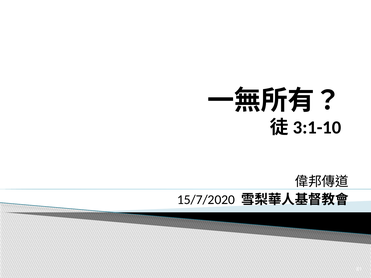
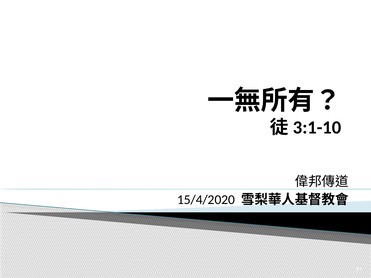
15/7/2020: 15/7/2020 -> 15/4/2020 (206, 200)
